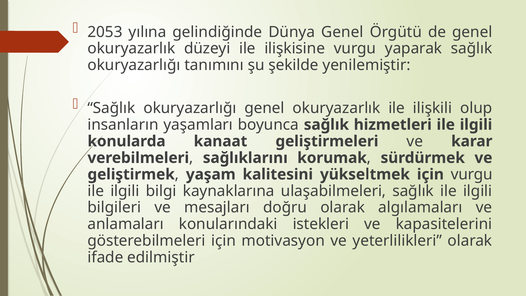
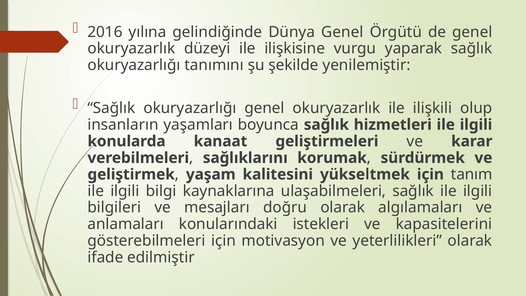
2053: 2053 -> 2016 (105, 32)
için vurgu: vurgu -> tanım (472, 174)
